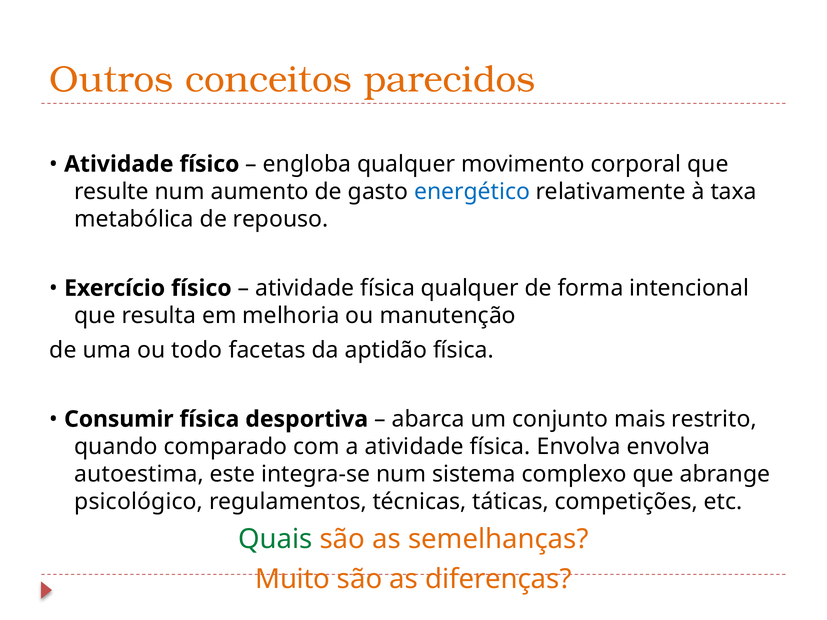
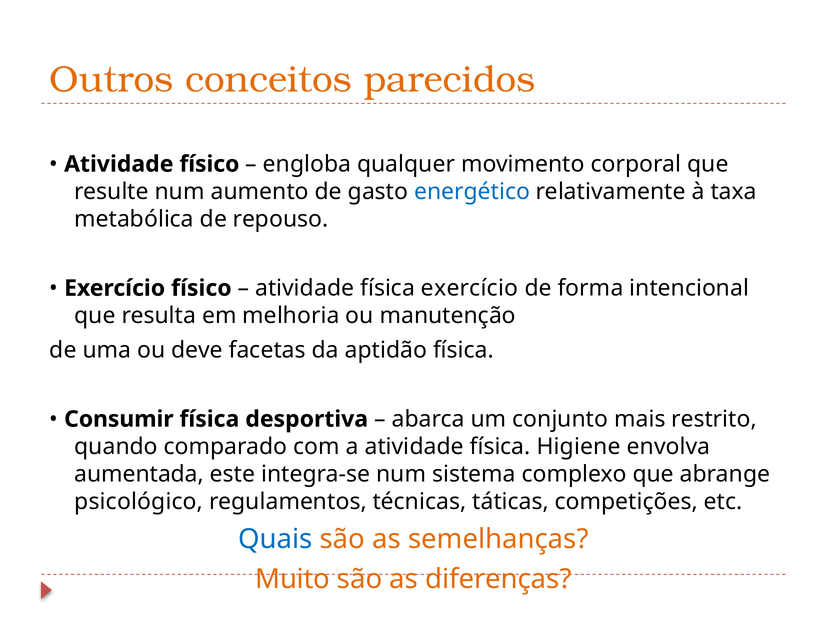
física qualquer: qualquer -> exercício (470, 288)
todo: todo -> deve (197, 350)
física Envolva: Envolva -> Higiene (579, 447)
autoestima: autoestima -> aumentada (139, 474)
Quais colour: green -> blue (275, 540)
